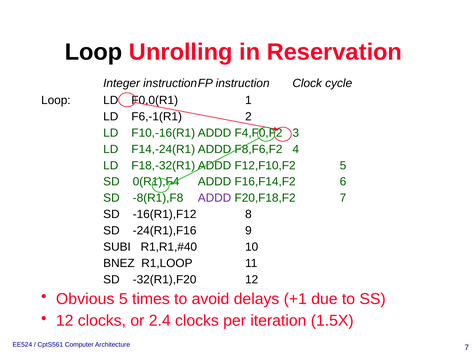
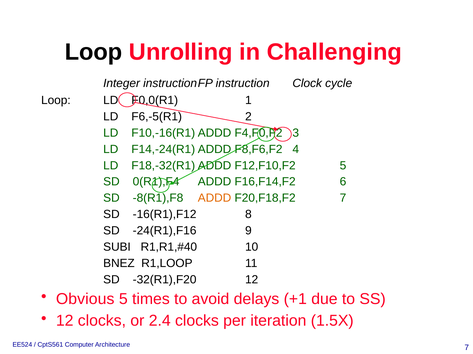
Reservation: Reservation -> Challenging (334, 52)
F6,-1(R1: F6,-1(R1 -> F6,-5(R1 (157, 117)
ADDD colour: purple -> orange (215, 198)
